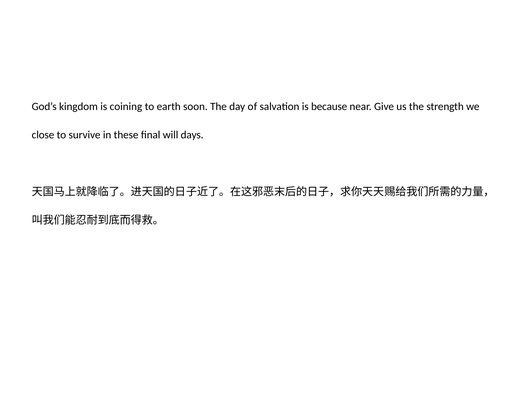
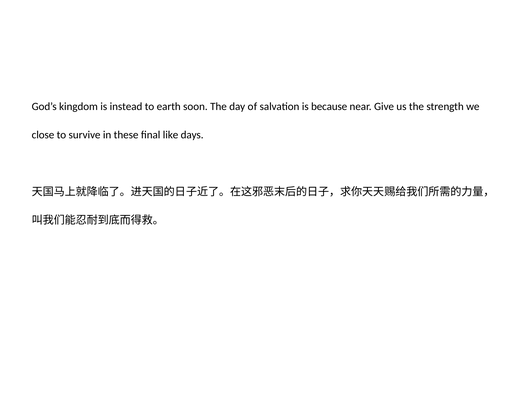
coining: coining -> instead (126, 106)
will: will -> like (171, 135)
